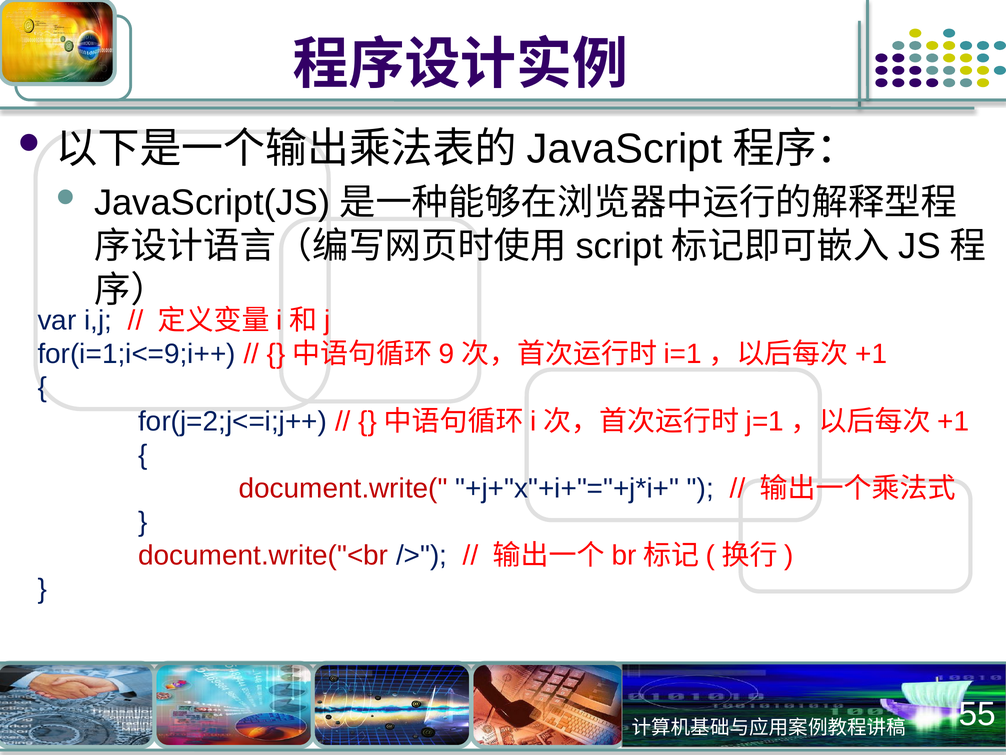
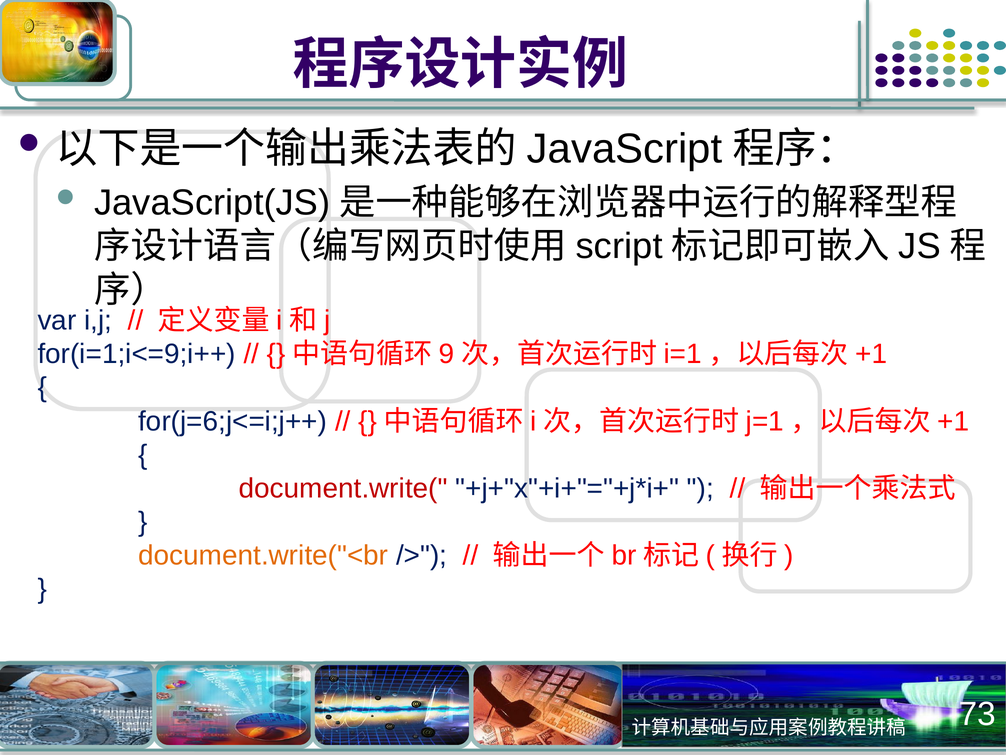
for(j=2;j<=i;j++: for(j=2;j<=i;j++ -> for(j=6;j<=i;j++ (233, 421)
document.write("<br colour: red -> orange (263, 555)
55: 55 -> 73 (977, 714)
